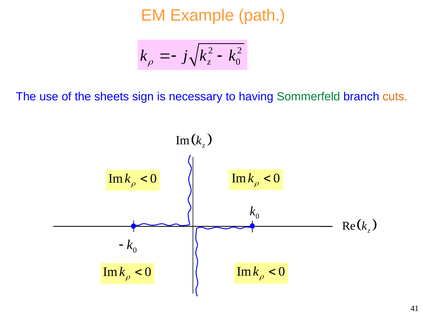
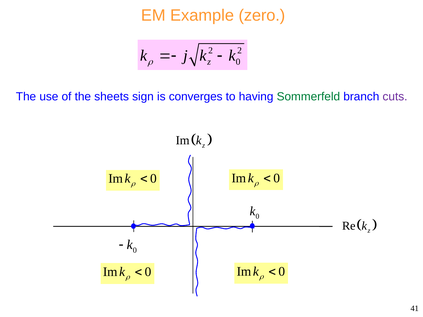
path: path -> zero (262, 15)
necessary: necessary -> converges (196, 97)
cuts colour: orange -> purple (395, 97)
